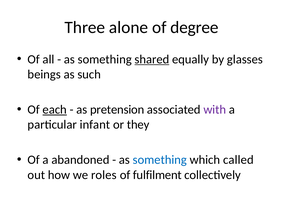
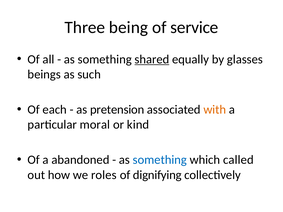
alone: alone -> being (129, 27)
degree: degree -> service (194, 27)
each underline: present -> none (55, 110)
with colour: purple -> orange (215, 110)
infant: infant -> moral (95, 125)
they: they -> kind (138, 125)
fulfilment: fulfilment -> dignifying (157, 175)
